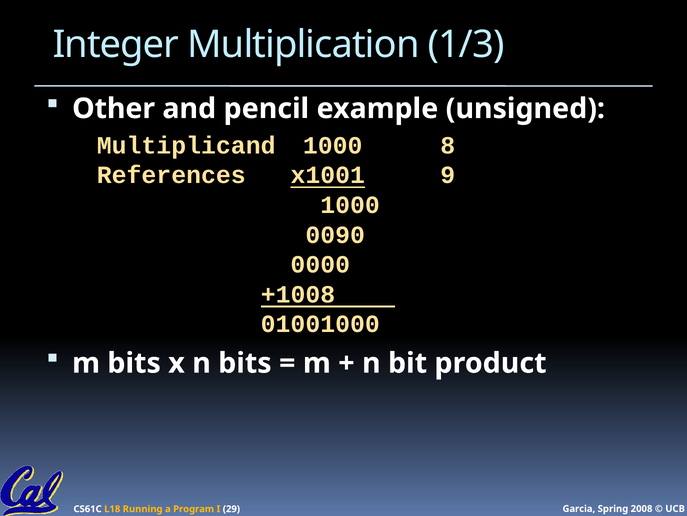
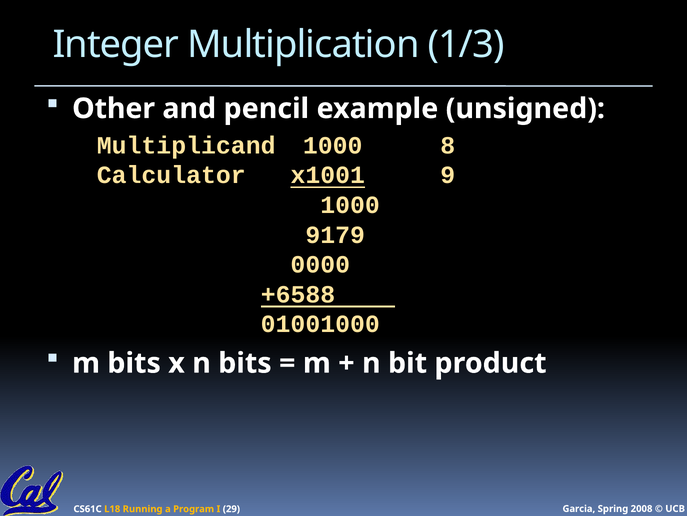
References: References -> Calculator (171, 175)
0090: 0090 -> 9179 (335, 234)
+1008: +1008 -> +6588 (298, 294)
